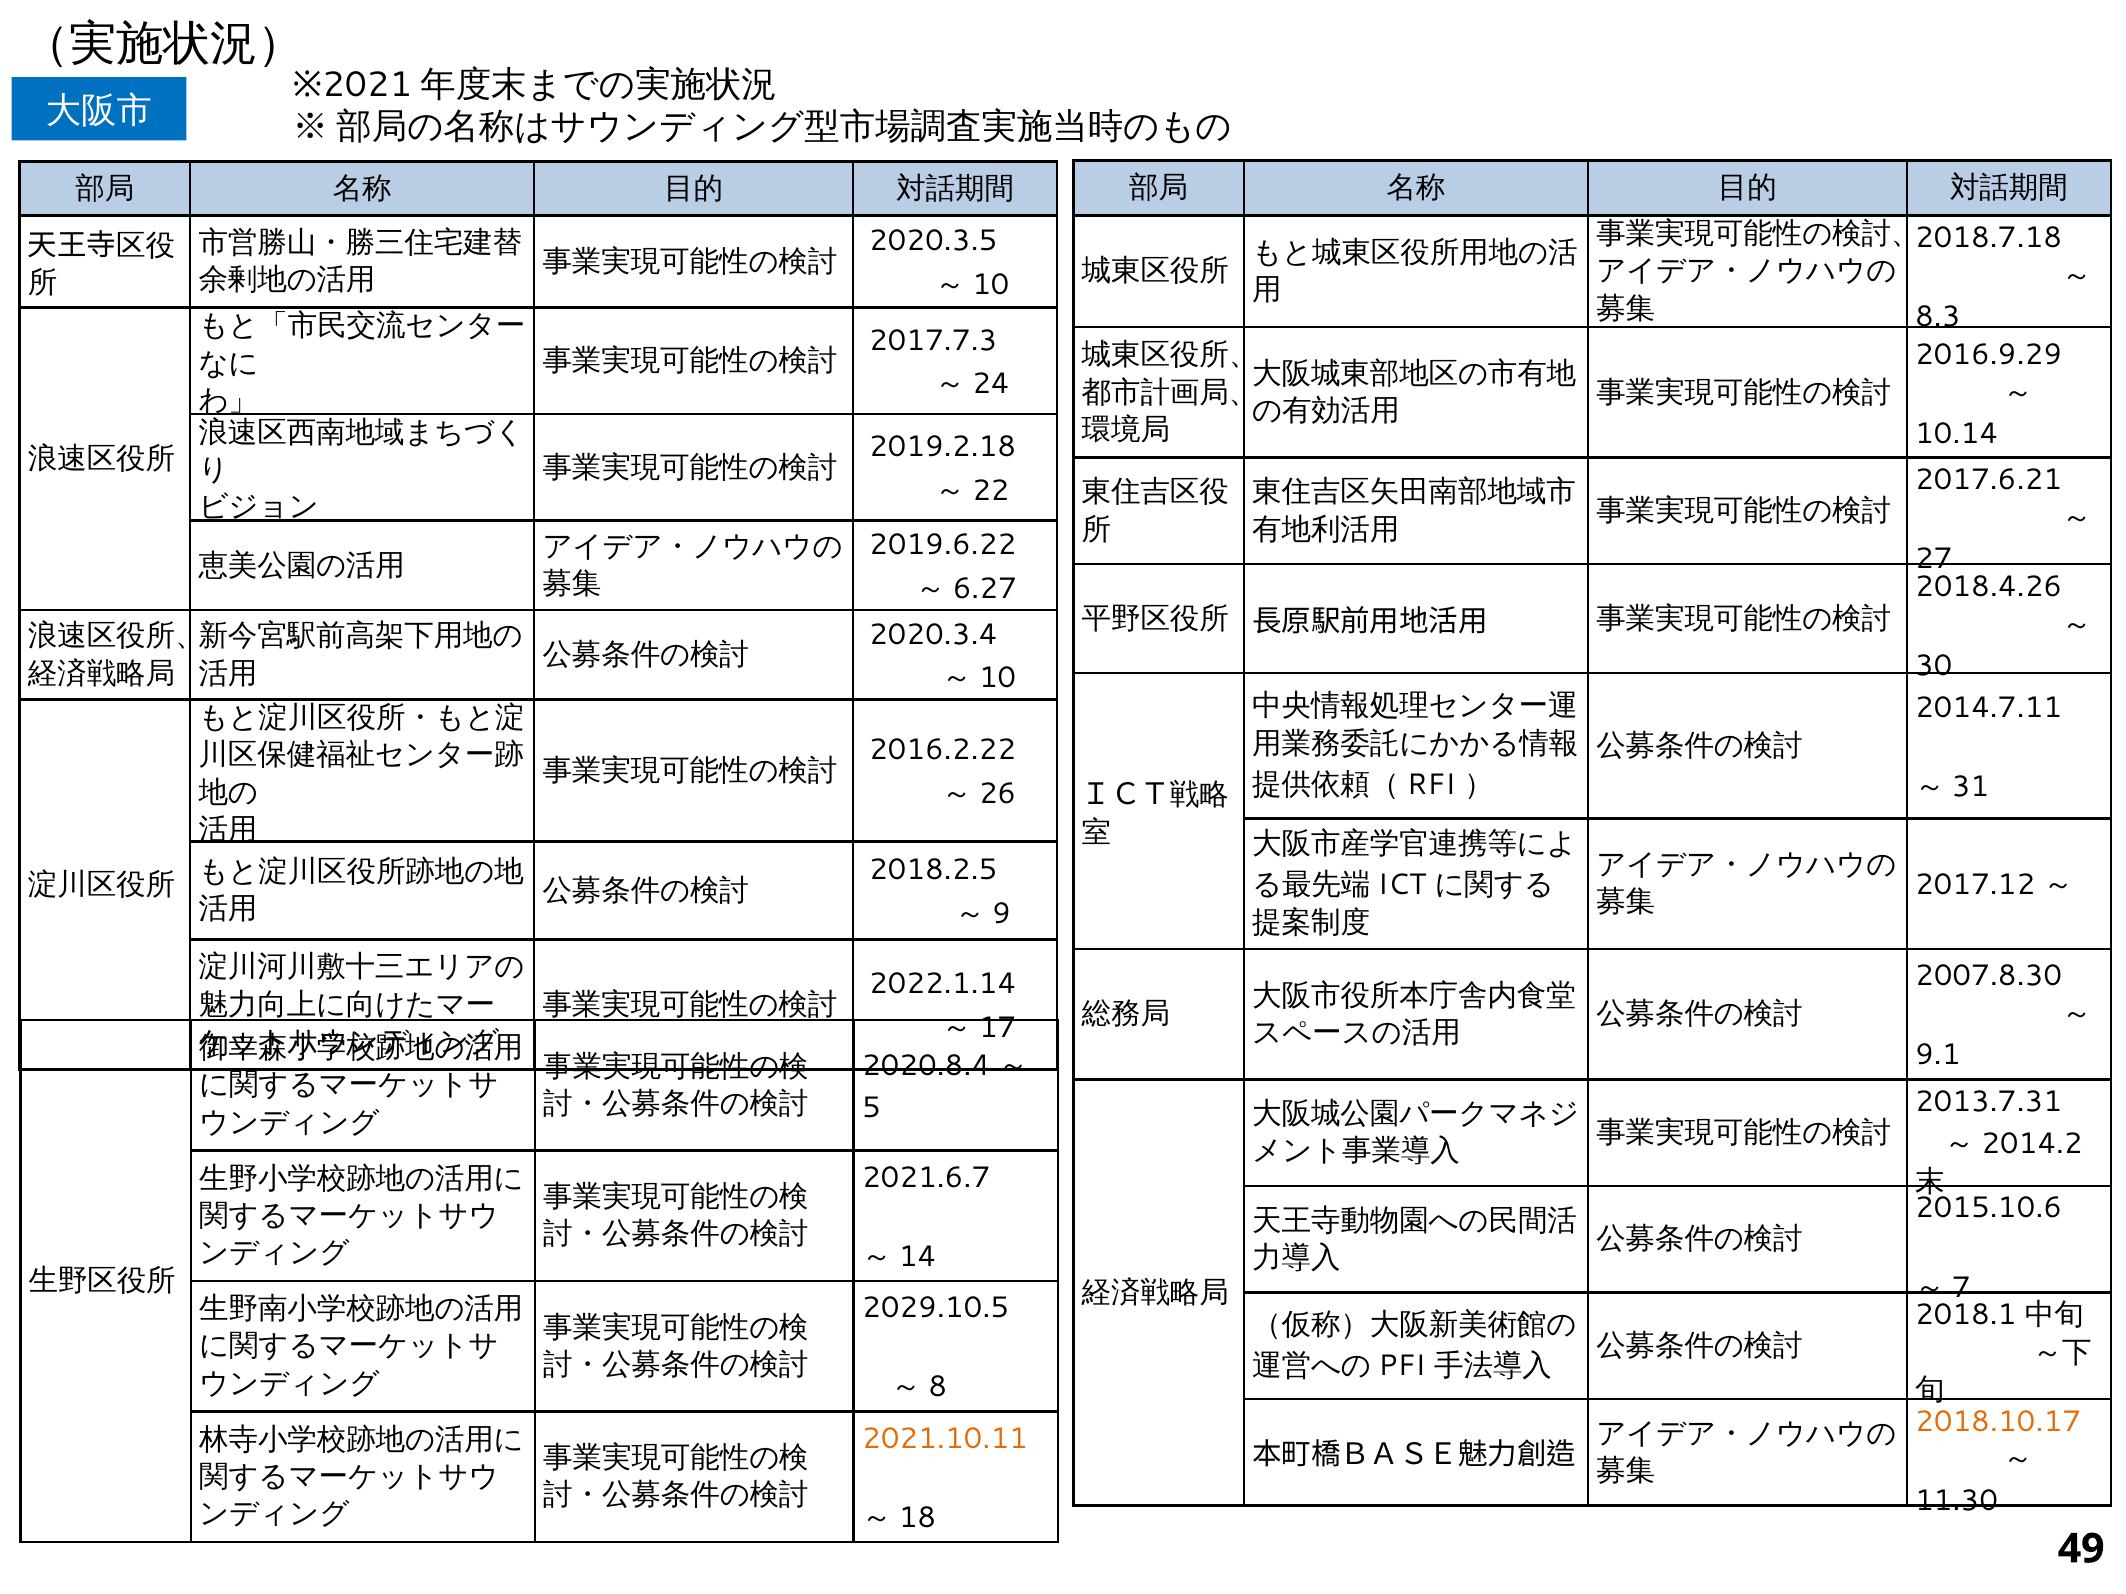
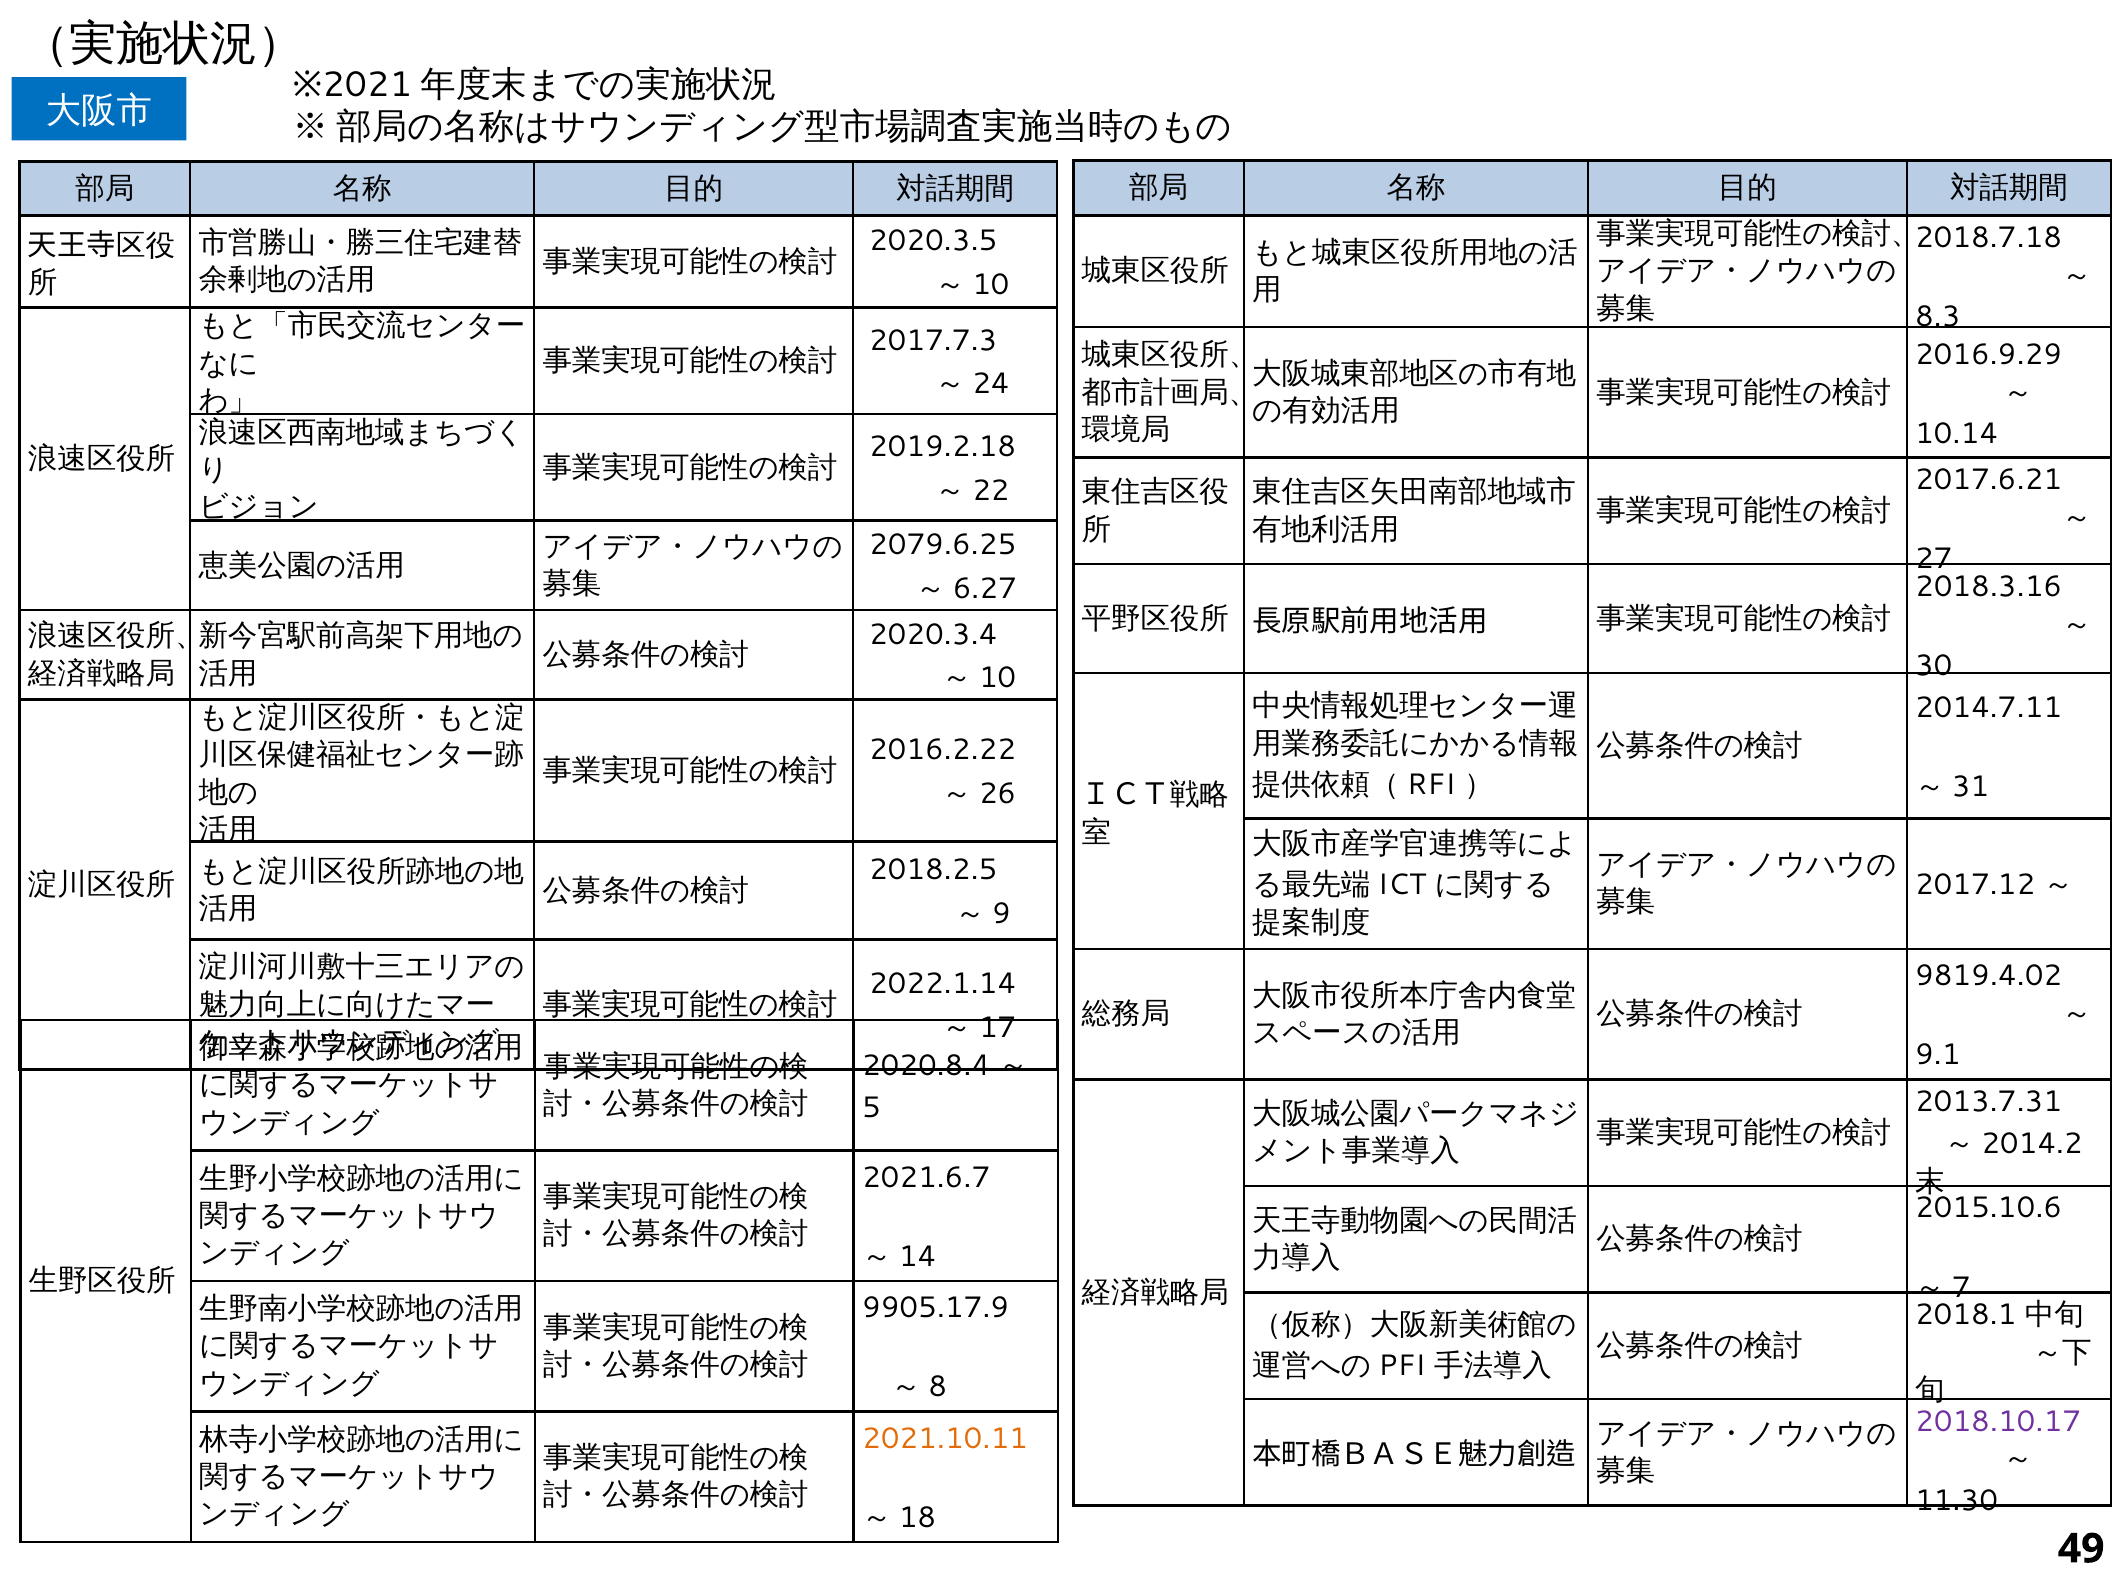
2019.6.22: 2019.6.22 -> 2079.6.25 (943, 545)
2018.4.26: 2018.4.26 -> 2018.3.16 (1989, 587)
2007.8.30: 2007.8.30 -> 9819.4.02 (1989, 976)
2029.10.5: 2029.10.5 -> 9905.17.9 (936, 1309)
2018.10.17 colour: orange -> purple (1998, 1422)
